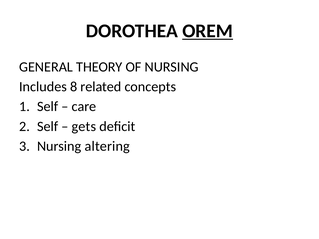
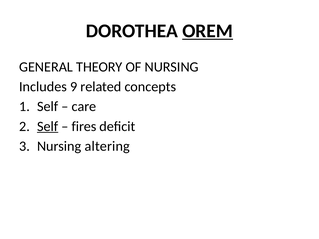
8: 8 -> 9 (74, 87)
Self underline: none -> present (48, 126)
gets: gets -> fires (84, 126)
